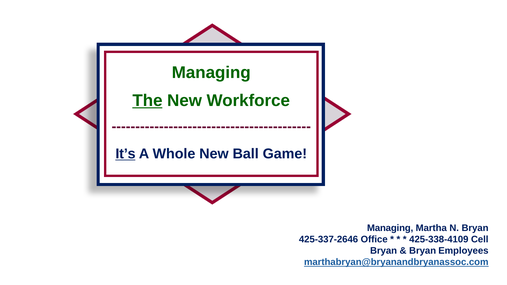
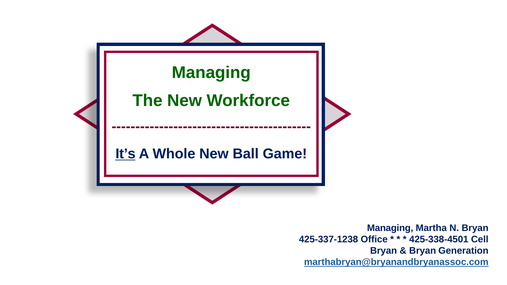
The underline: present -> none (147, 101)
425-337-2646: 425-337-2646 -> 425-337-1238 (329, 239)
425-338-4109: 425-338-4109 -> 425-338-4501 (439, 239)
Employees: Employees -> Generation (463, 251)
